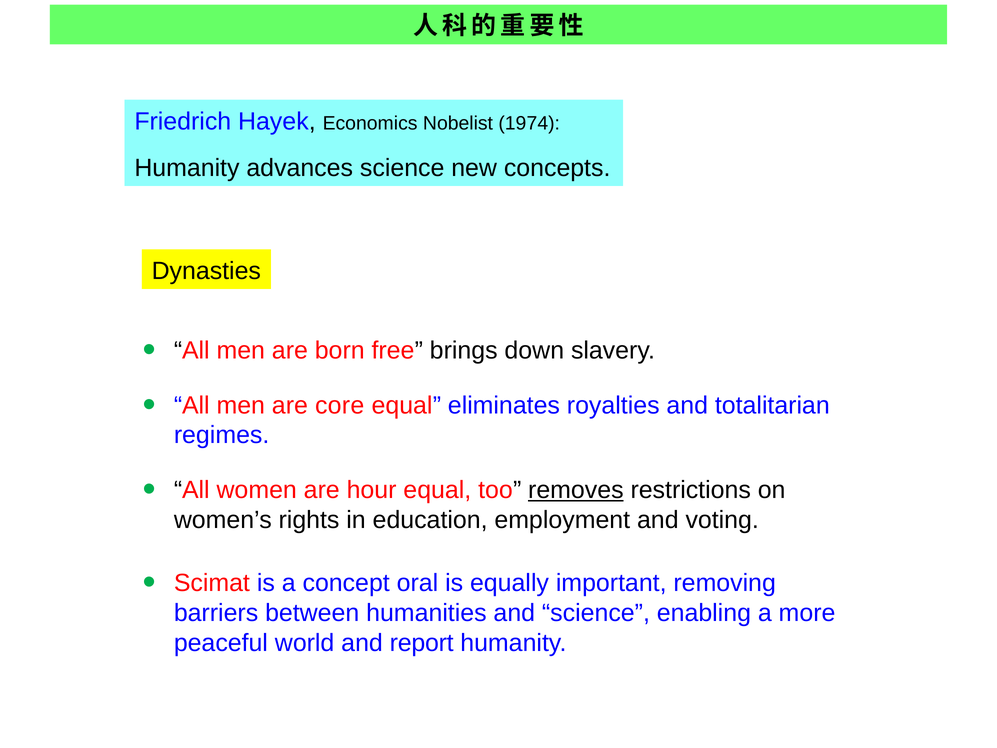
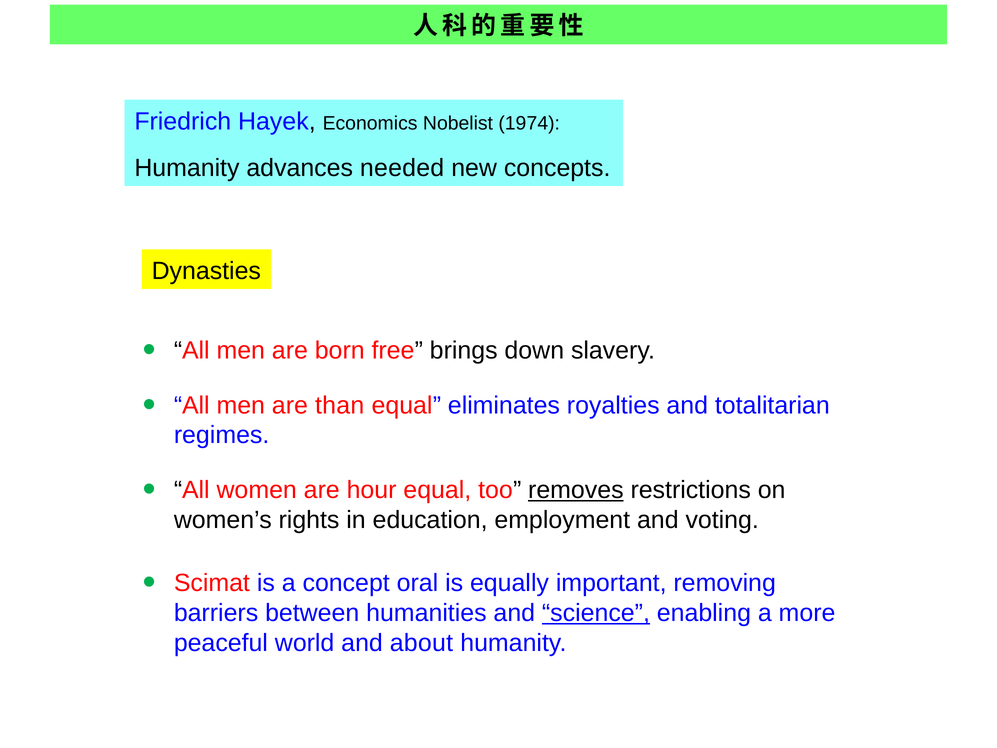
advances science: science -> needed (402, 168)
core: core -> than (340, 405)
science underline: none -> present (596, 613)
report: report -> about (421, 643)
